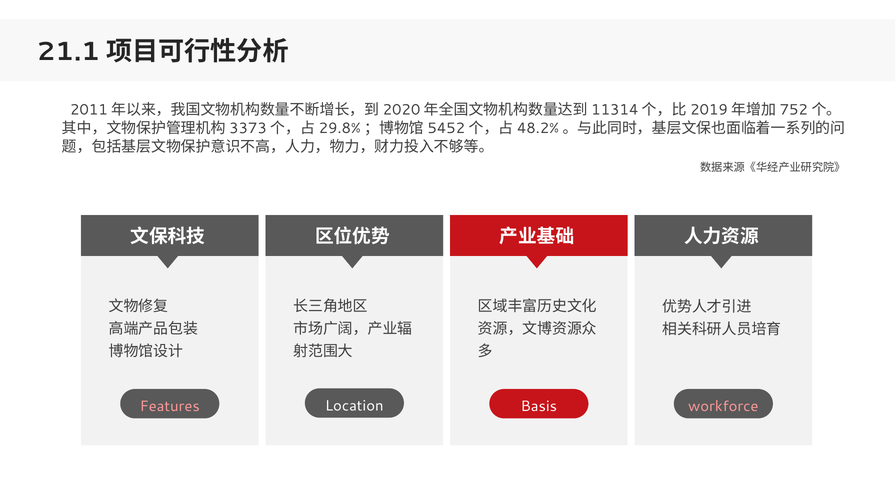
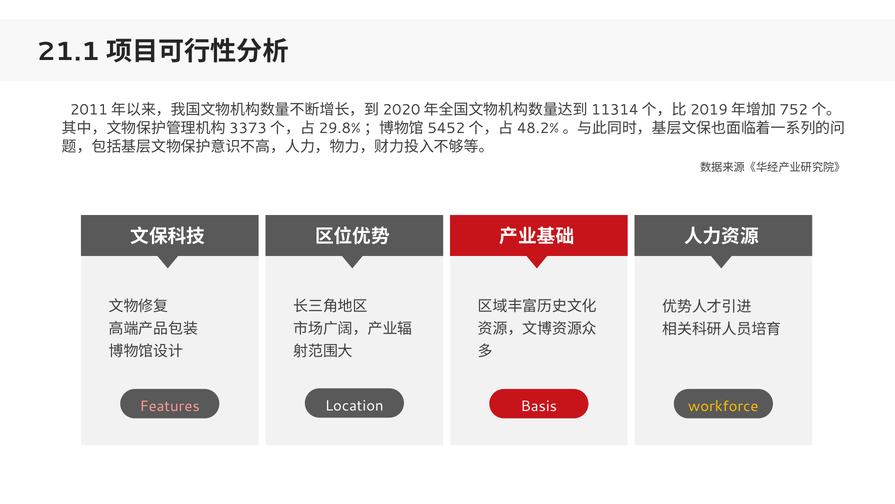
workforce colour: pink -> yellow (723, 406)
